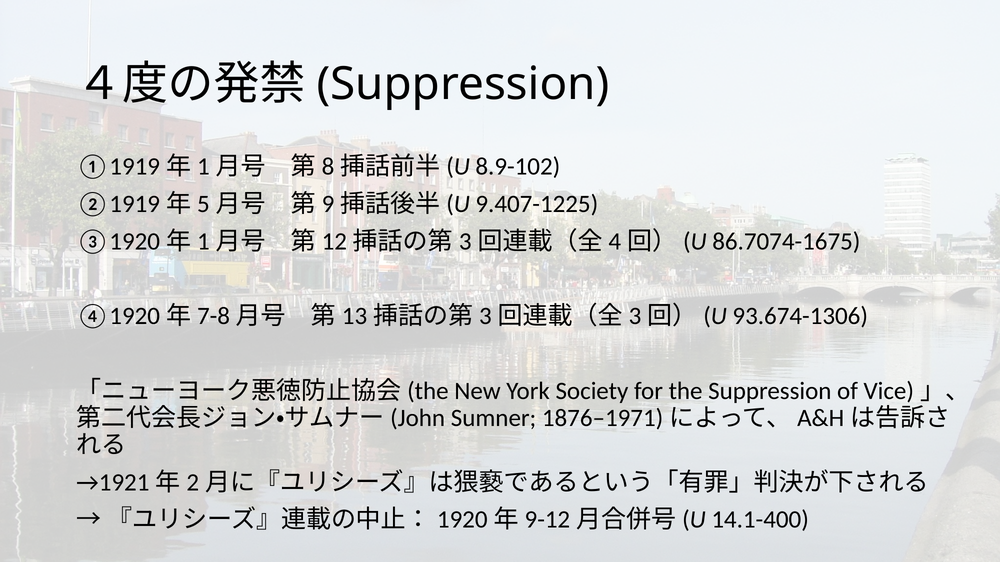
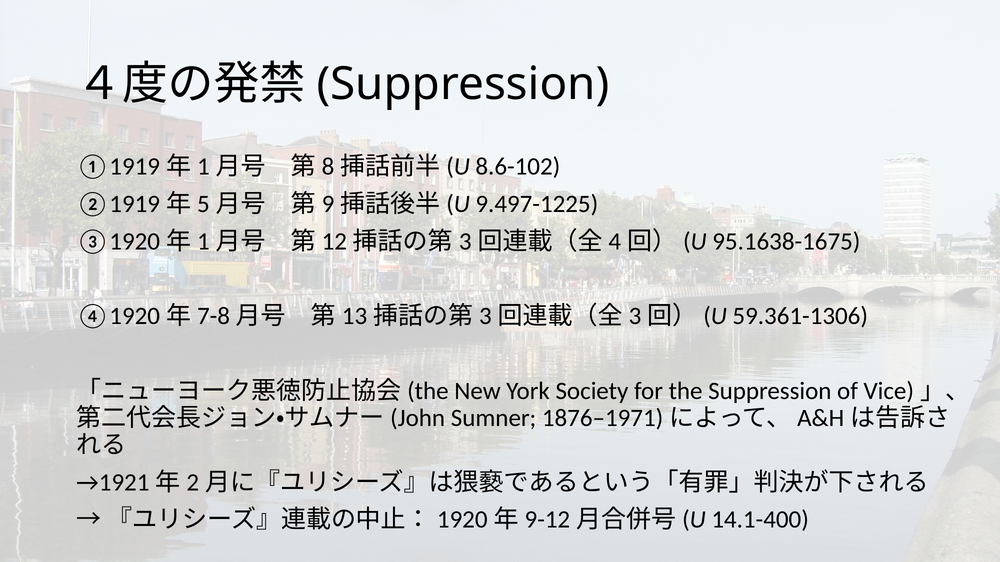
8.9-102: 8.9-102 -> 8.6-102 (518, 167)
9.407-1225: 9.407-1225 -> 9.497-1225 (537, 204)
86.7074-1675: 86.7074-1675 -> 95.1638-1675 (786, 242)
93.674-1306: 93.674-1306 -> 59.361-1306 (800, 316)
